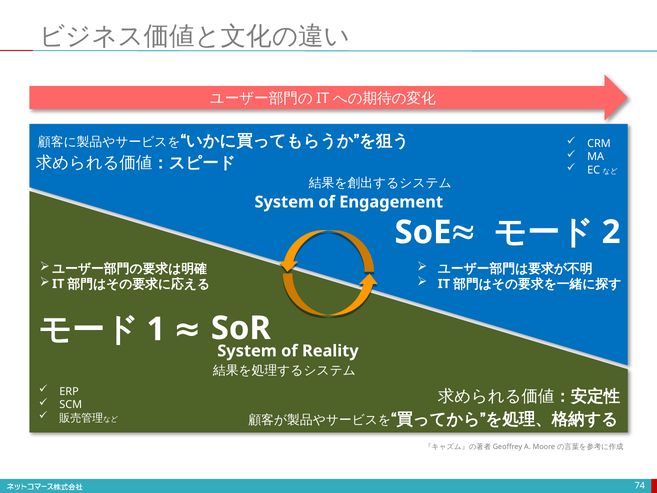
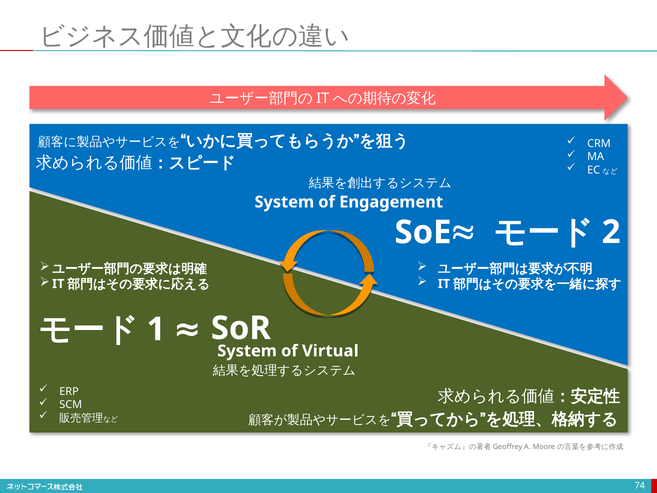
Reality: Reality -> Virtual (330, 351)
